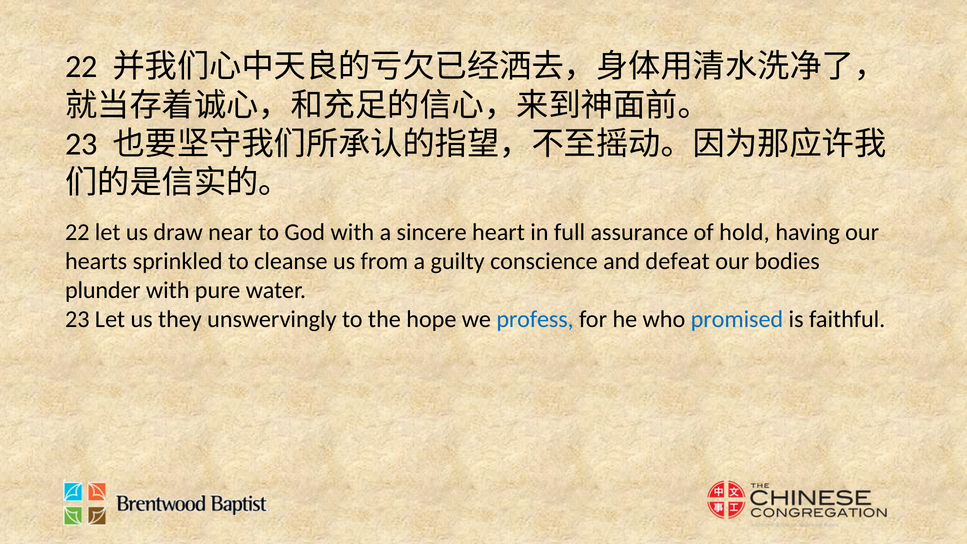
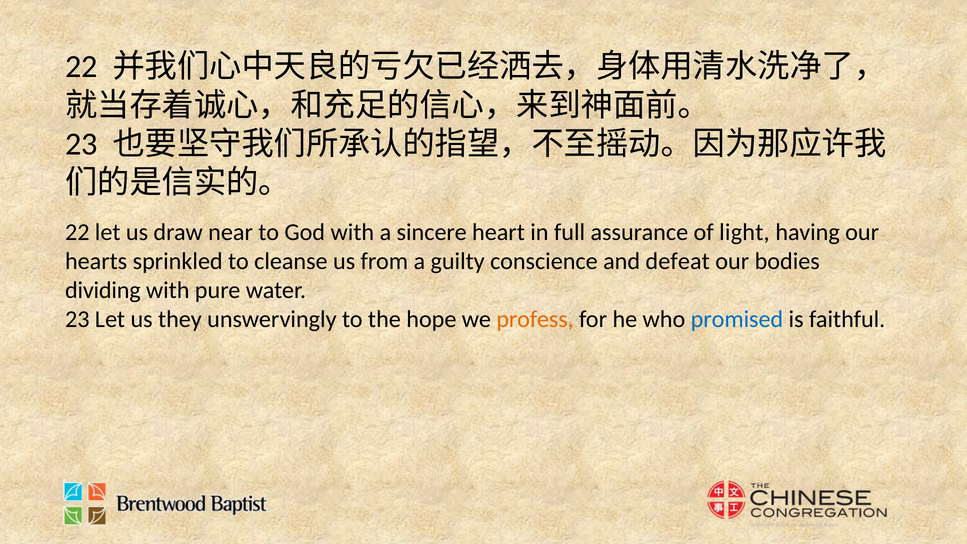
hold: hold -> light (744, 232)
plunder: plunder -> dividing (103, 290)
profess colour: blue -> orange (535, 319)
